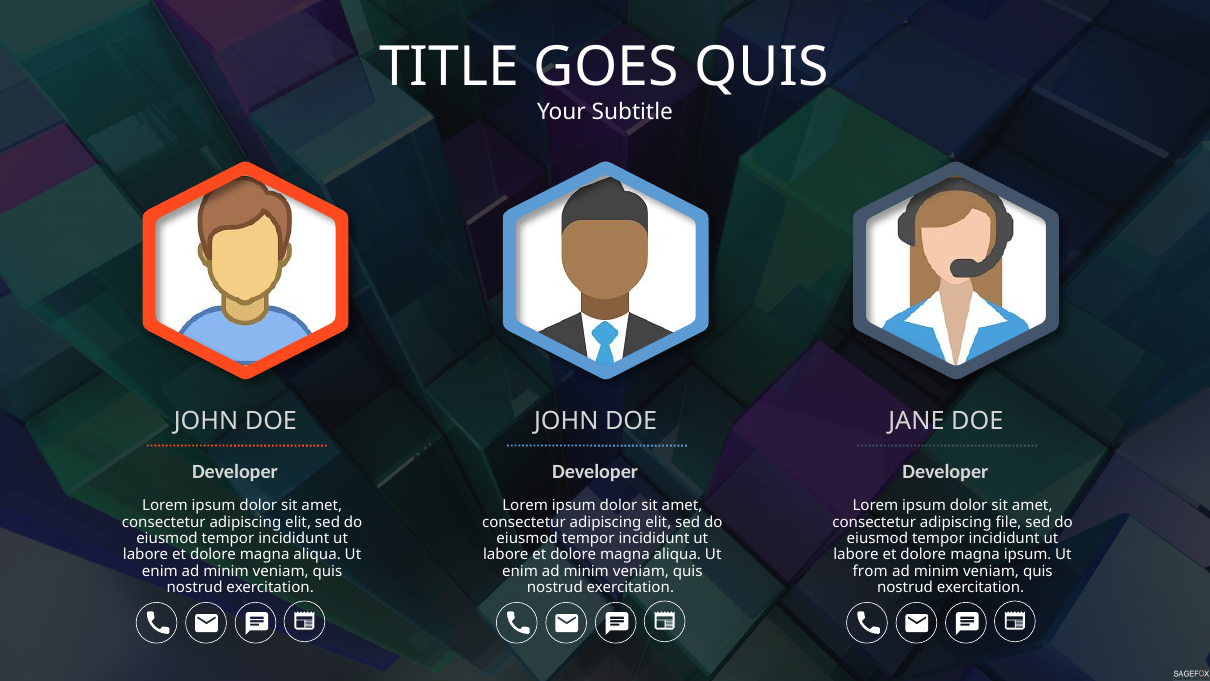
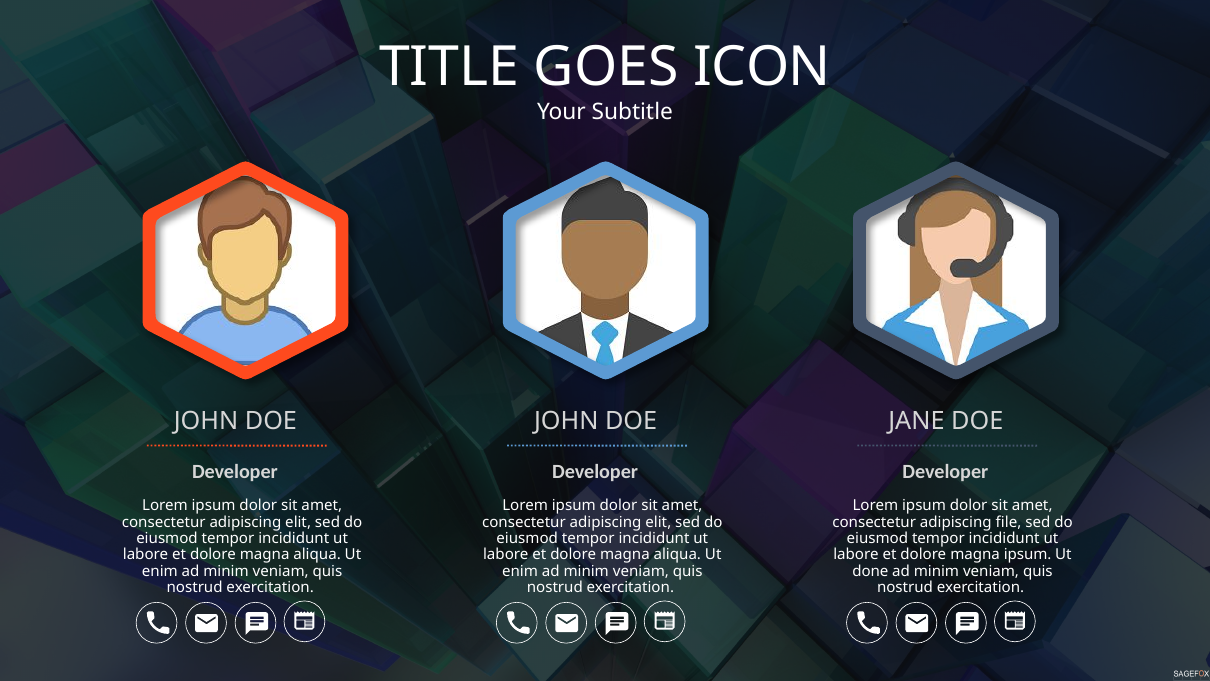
GOES QUIS: QUIS -> ICON (762, 67)
from: from -> done (870, 571)
